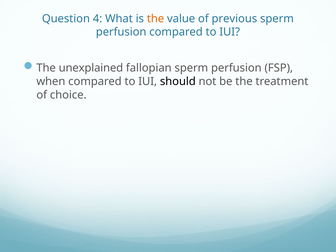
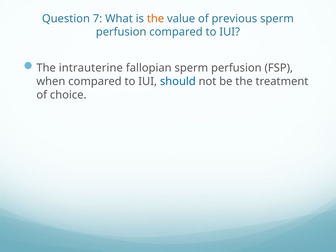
4: 4 -> 7 (98, 19)
unexplained: unexplained -> intrauterine (91, 68)
should colour: black -> blue (178, 81)
